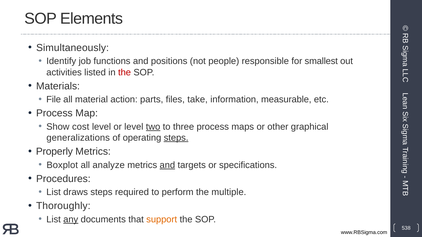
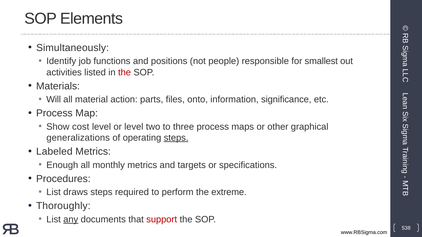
File: File -> Will (54, 100)
take: take -> onto (198, 100)
measurable: measurable -> significance (286, 100)
two underline: present -> none (153, 127)
Properly: Properly -> Labeled (54, 152)
Boxplot: Boxplot -> Enough (62, 165)
analyze: analyze -> monthly (109, 165)
and underline: present -> none (167, 165)
multiple: multiple -> extreme (229, 192)
support colour: orange -> red (162, 220)
